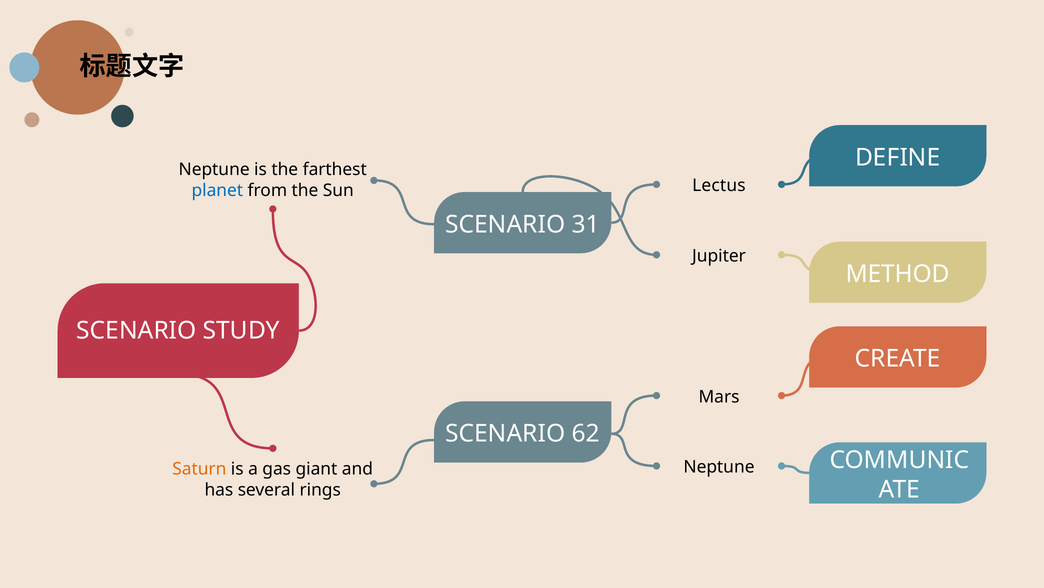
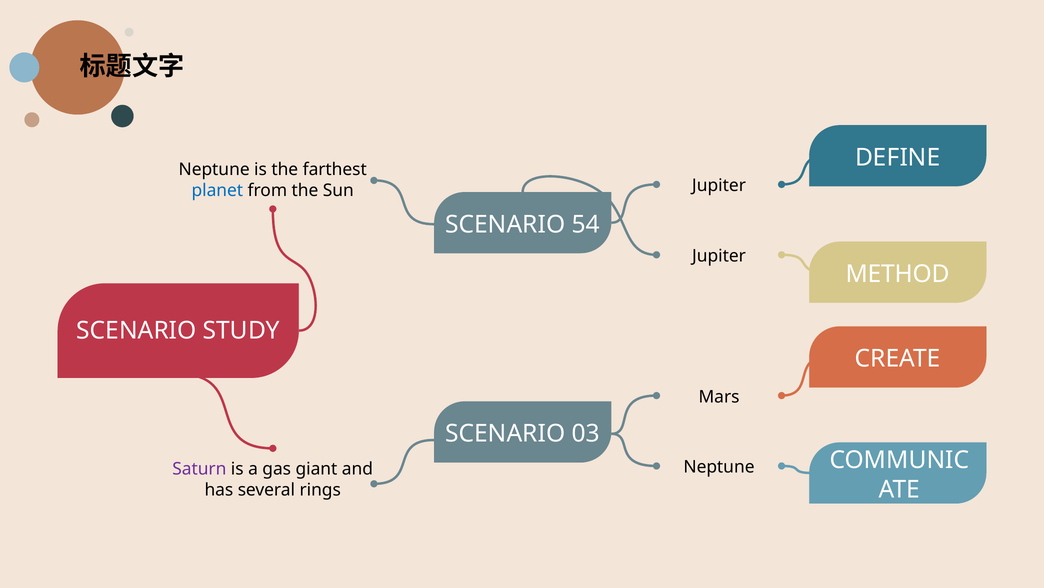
Lectus: Lectus -> Jupiter (719, 185)
31: 31 -> 54 (586, 224)
62: 62 -> 03 (586, 433)
Saturn colour: orange -> purple (199, 469)
